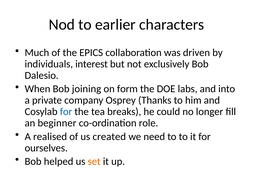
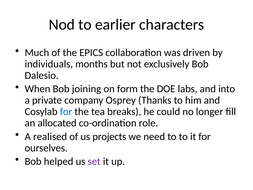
interest: interest -> months (92, 64)
beginner: beginner -> allocated (57, 123)
created: created -> projects (109, 136)
set colour: orange -> purple (94, 161)
